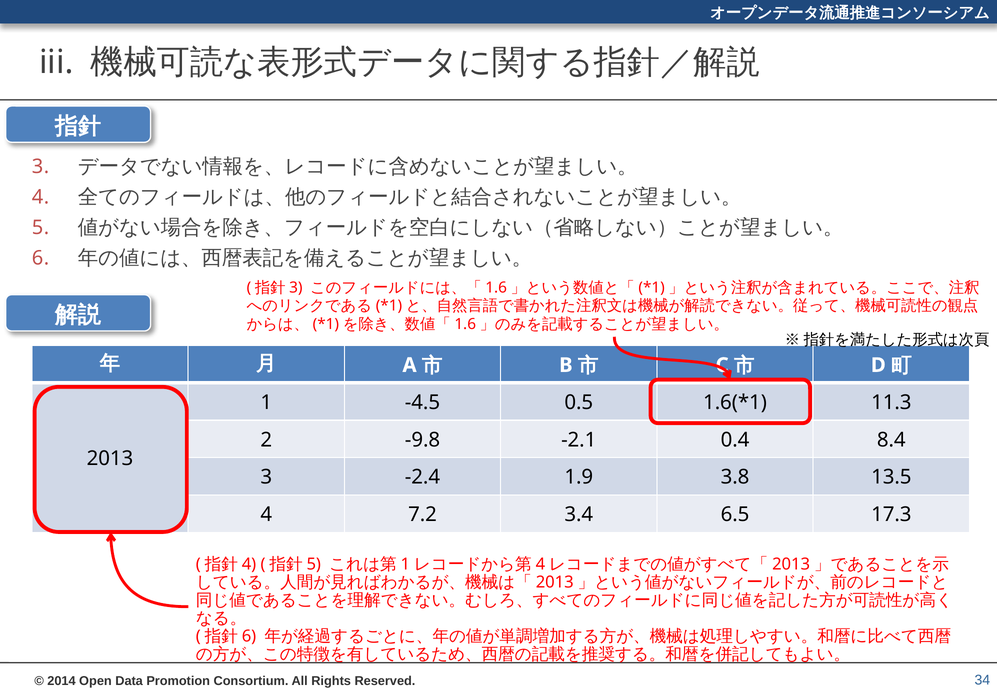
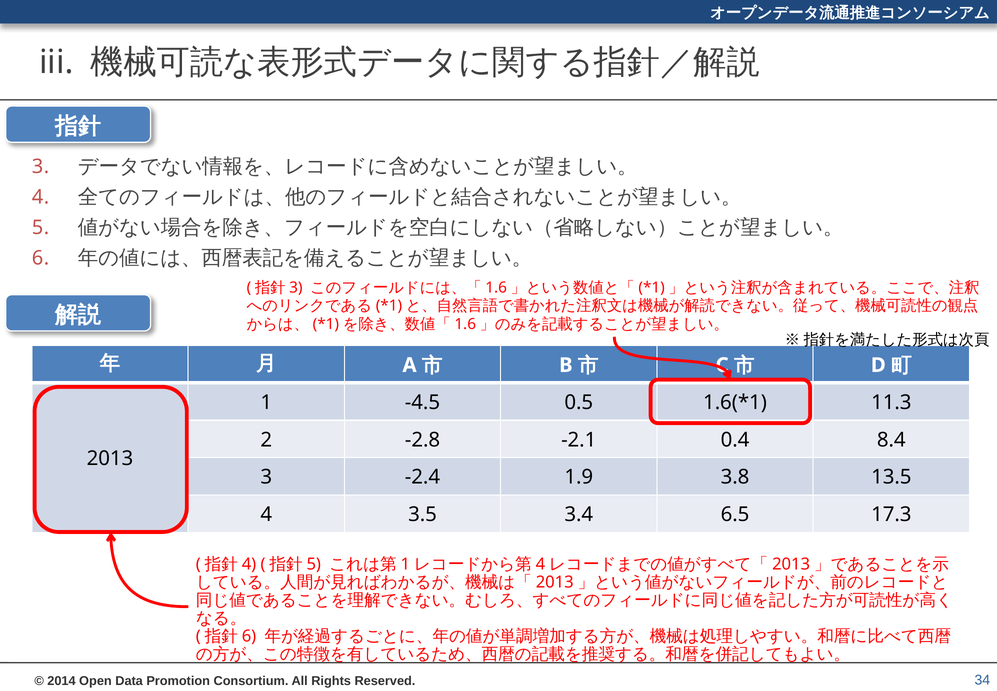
-9.8: -9.8 -> -2.8 (423, 439)
7.2: 7.2 -> 3.5 (423, 514)
